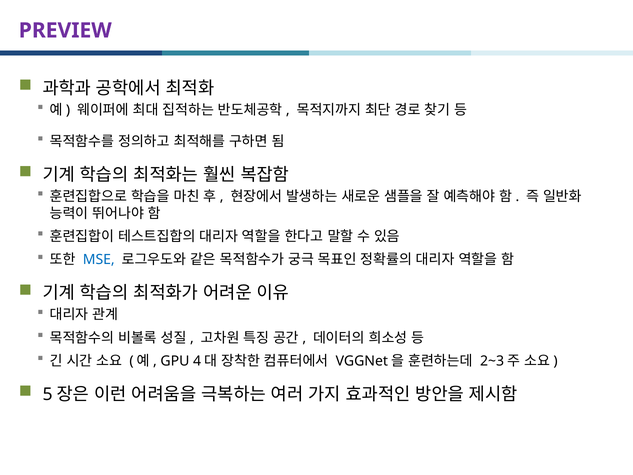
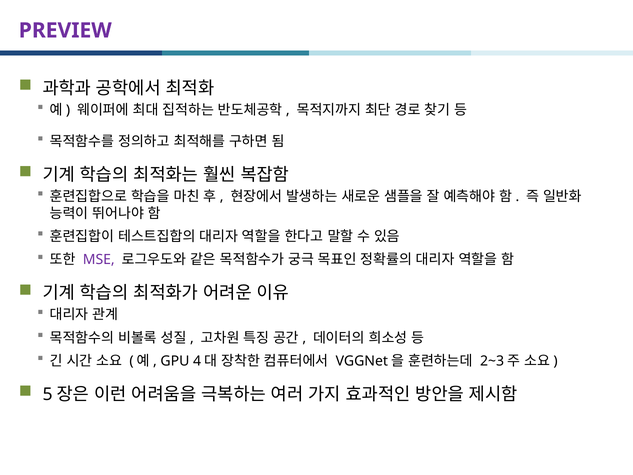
MSE colour: blue -> purple (99, 260)
